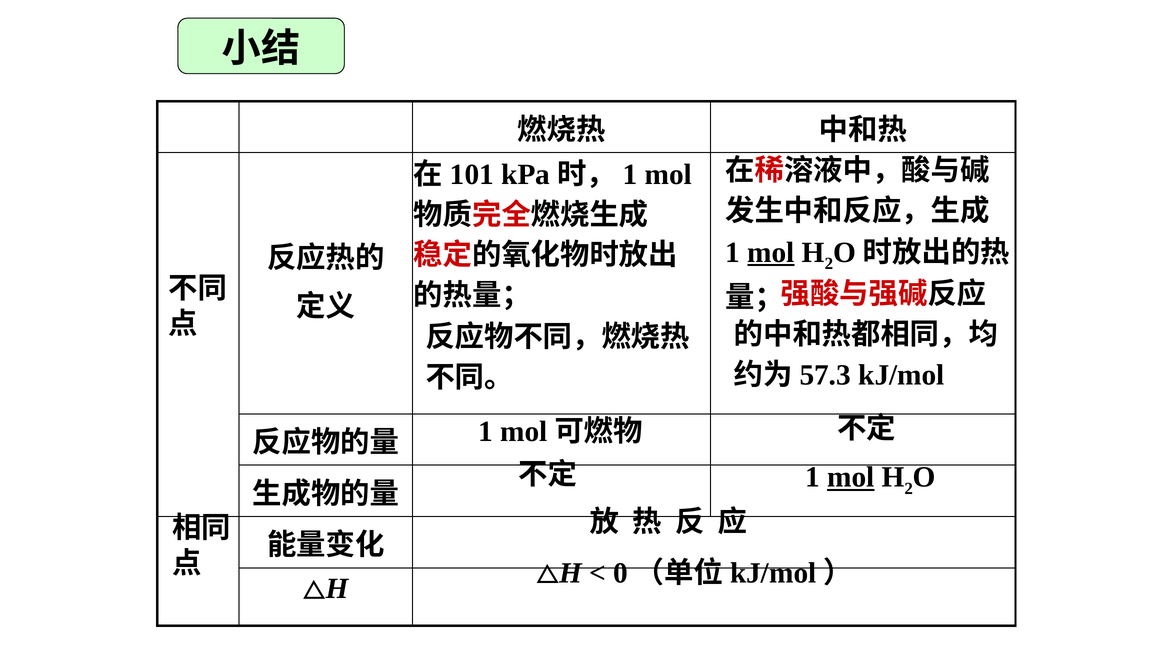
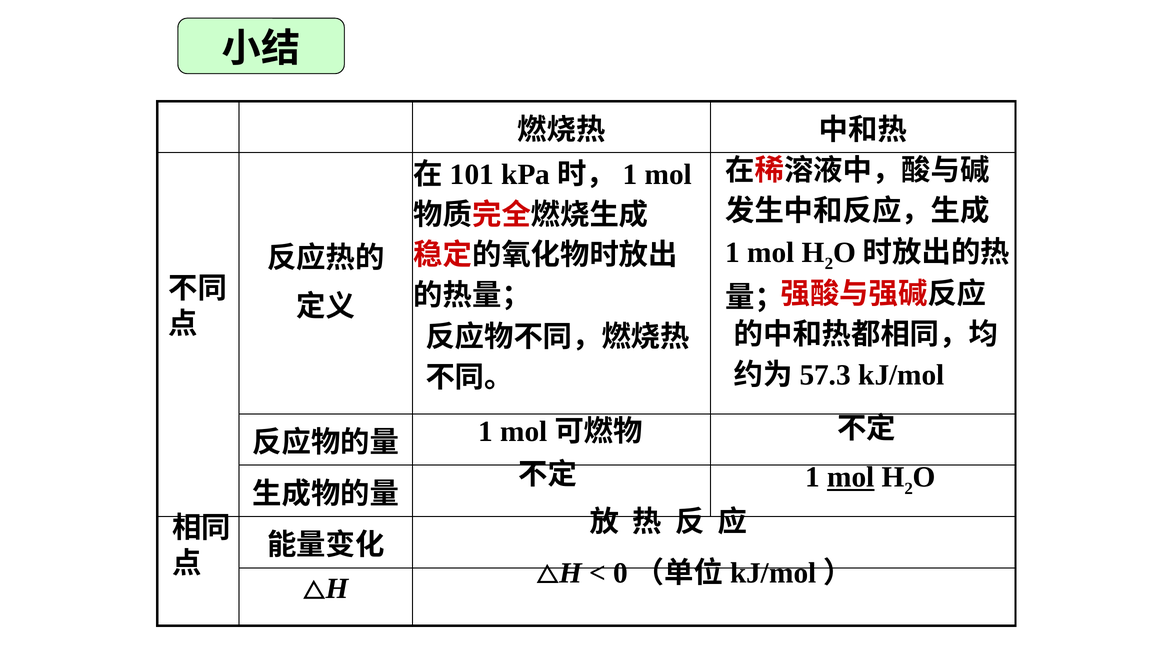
mol underline: present -> none (771, 253)
